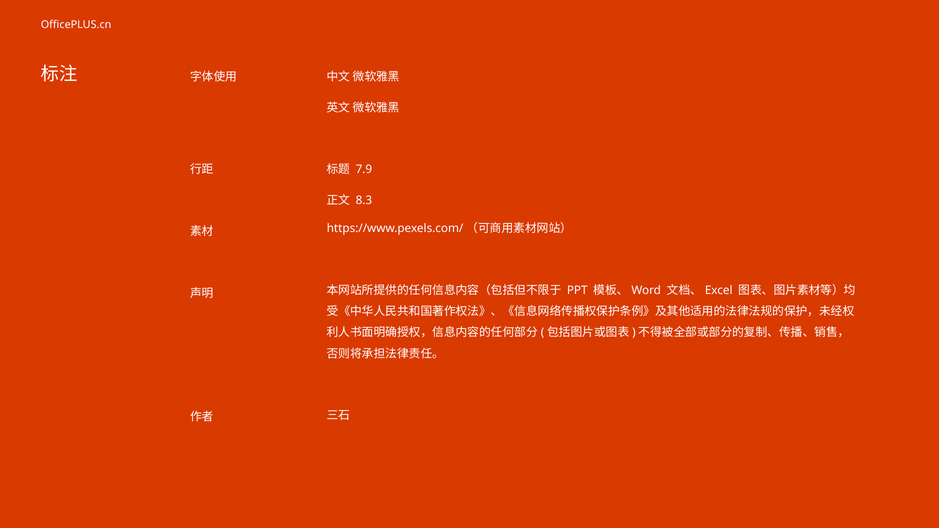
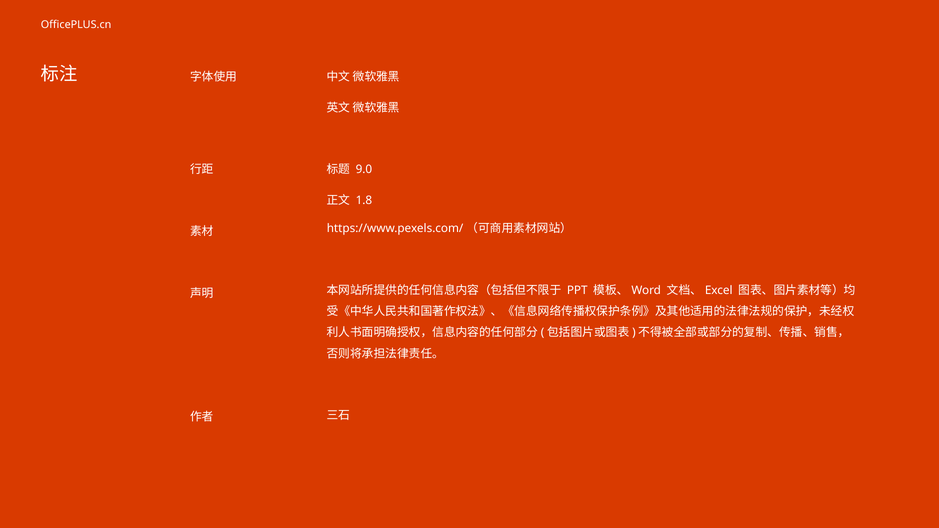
7.9: 7.9 -> 9.0 (364, 170)
8.3: 8.3 -> 1.8 (364, 201)
